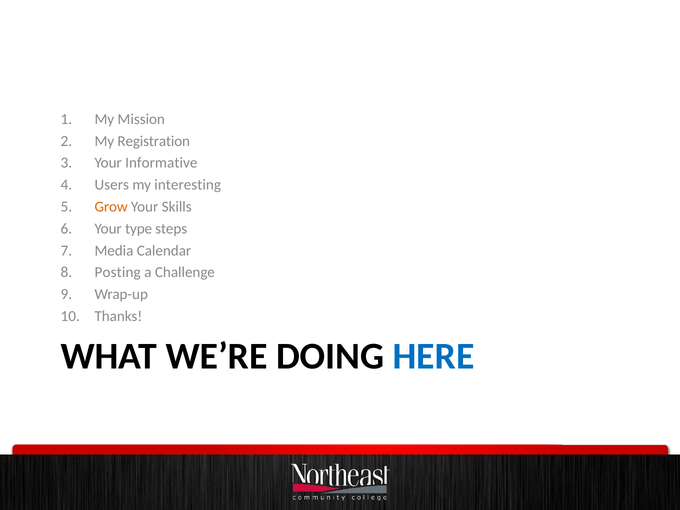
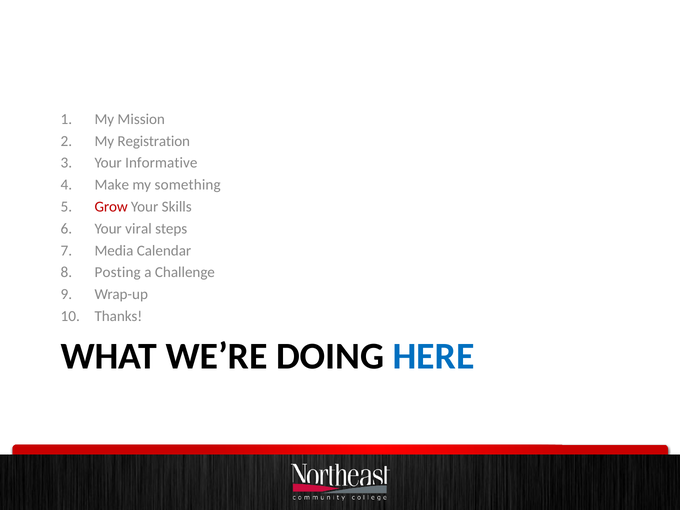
Users: Users -> Make (112, 185)
interesting: interesting -> something (188, 185)
Grow colour: orange -> red (111, 207)
type: type -> viral (138, 229)
